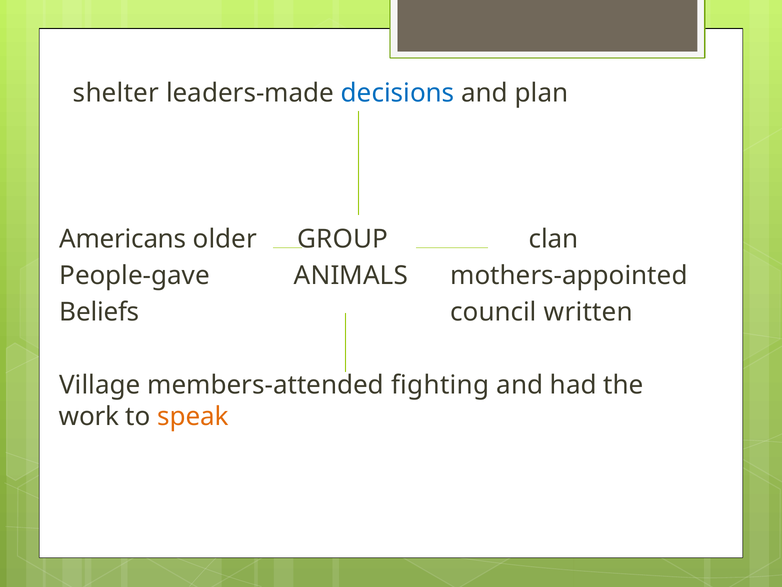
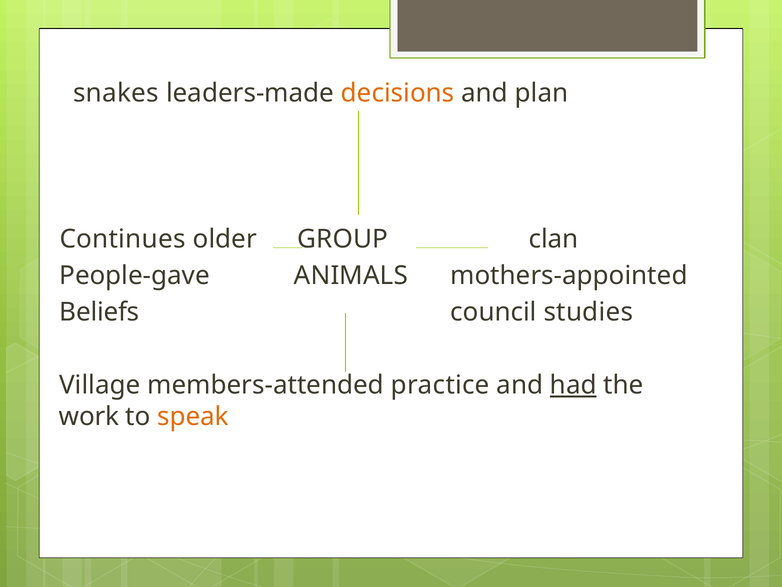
shelter: shelter -> snakes (116, 93)
decisions colour: blue -> orange (398, 93)
Americans: Americans -> Continues (123, 239)
written: written -> studies (588, 312)
fighting: fighting -> practice (440, 385)
had underline: none -> present (573, 385)
